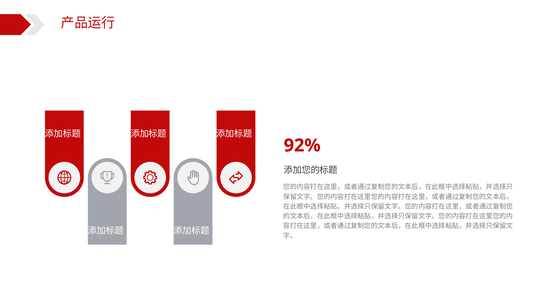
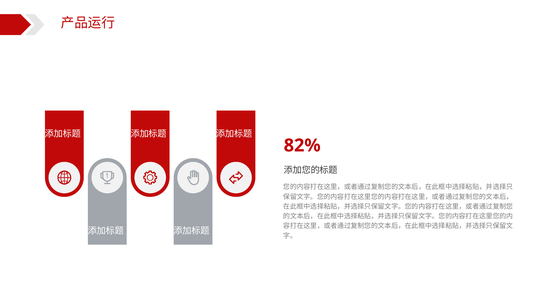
92%: 92% -> 82% (302, 145)
